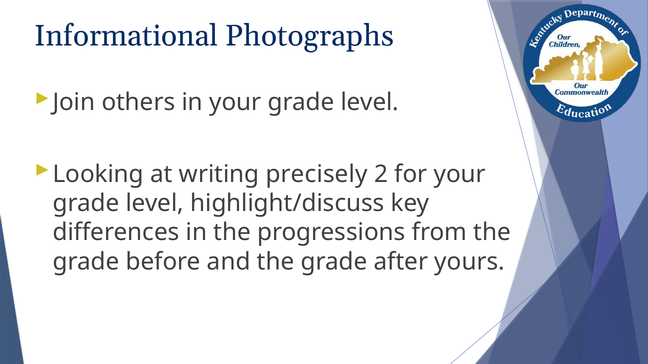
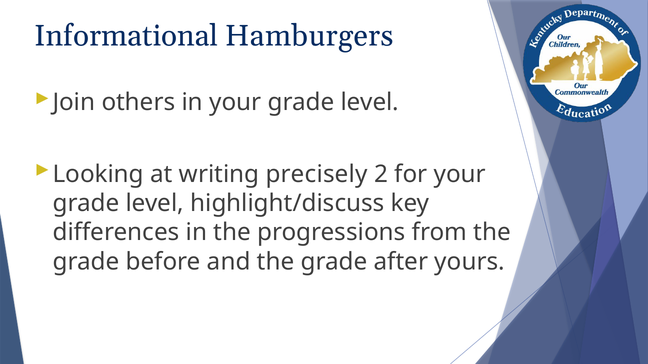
Photographs: Photographs -> Hamburgers (310, 36)
